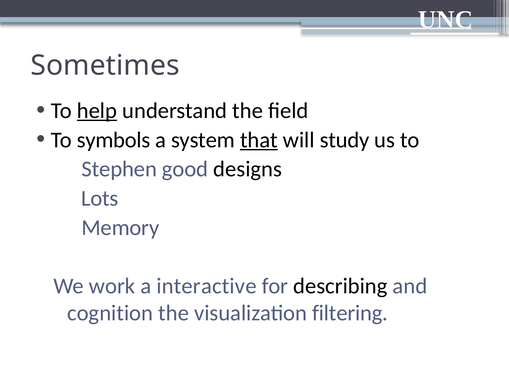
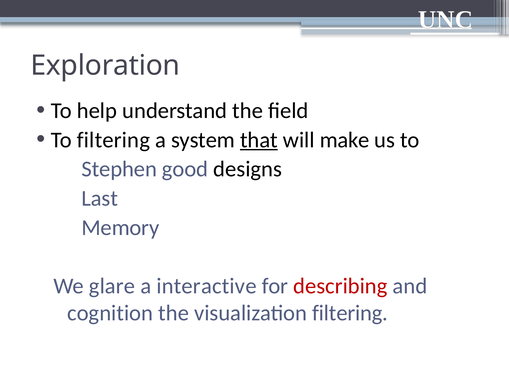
Sometimes: Sometimes -> Exploration (105, 66)
help underline: present -> none (97, 111)
To symbols: symbols -> filtering (113, 140)
study: study -> make (345, 140)
Lots: Lots -> Last (100, 199)
work: work -> glare (112, 287)
describing colour: black -> red (340, 287)
